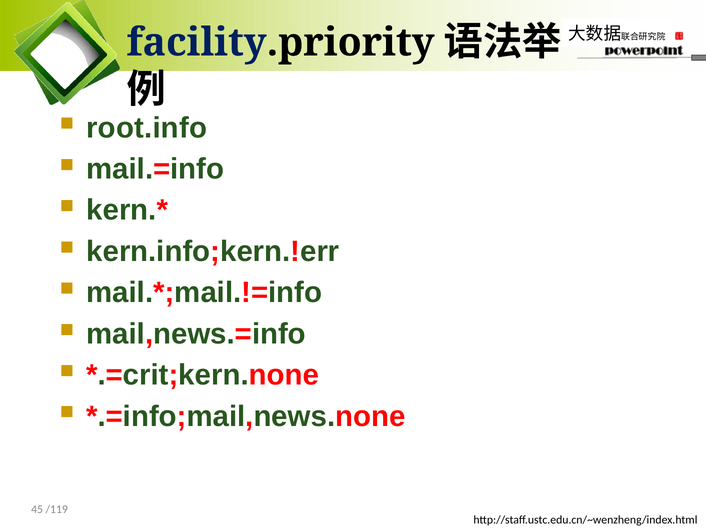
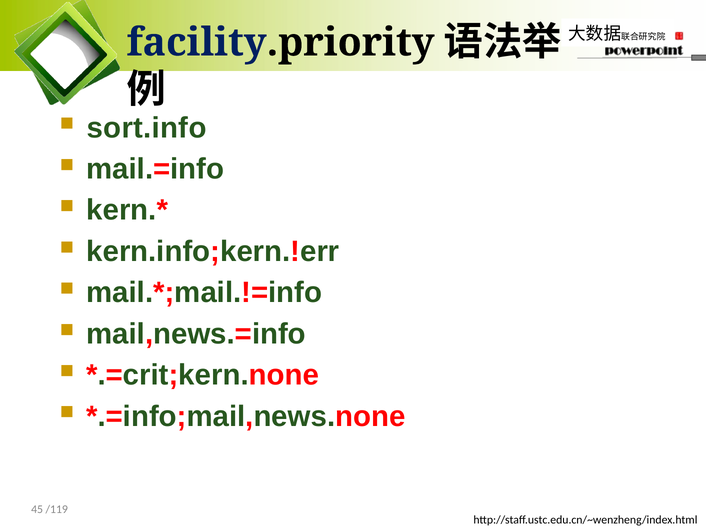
root.info: root.info -> sort.info (147, 128)
